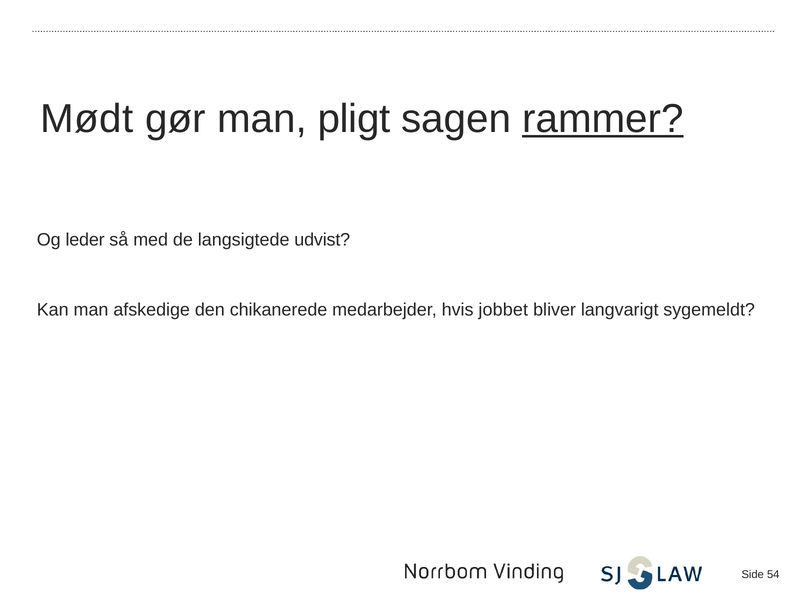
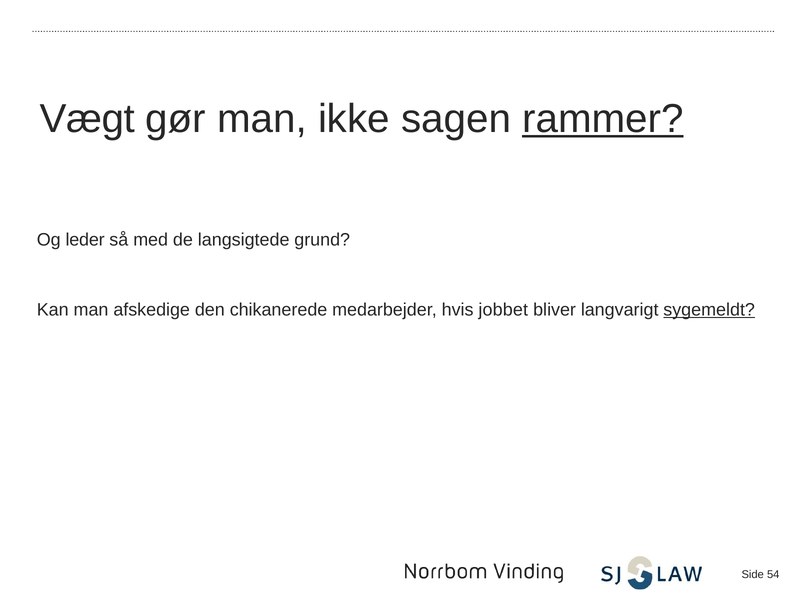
Mødt: Mødt -> Vægt (87, 119)
pligt: pligt -> ikke (354, 119)
udvist: udvist -> grund (322, 240)
sygemeldt underline: none -> present (709, 310)
